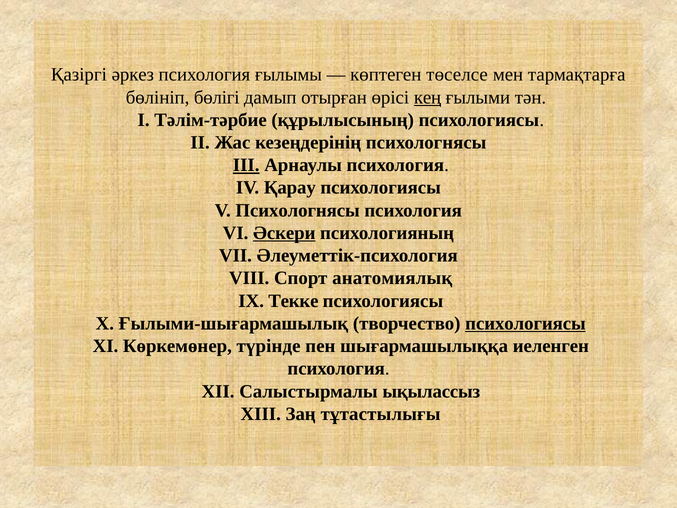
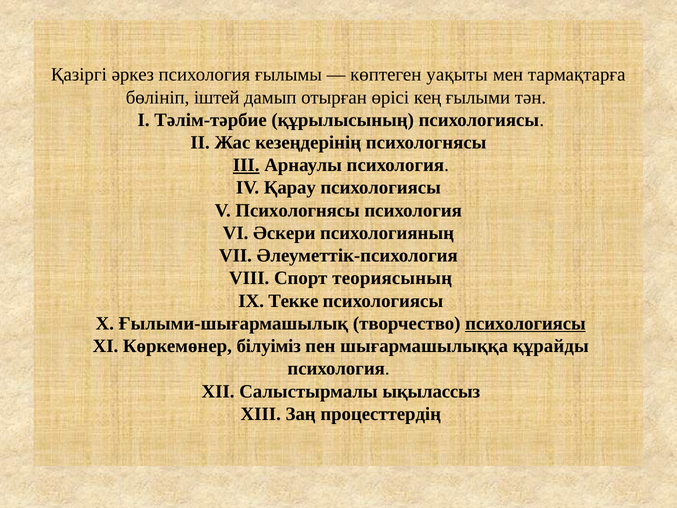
төселсе: төселсе -> уақыты (457, 75)
бөлігі: бөлігі -> іштей (217, 97)
кең underline: present -> none (428, 97)
Әскери underline: present -> none (284, 233)
анатомиялық: анатомиялық -> теориясының (392, 278)
түрінде: түрінде -> білуіміз (269, 346)
иеленген: иеленген -> құрайды (551, 346)
тұтастылығы: тұтастылығы -> процесттердің (381, 414)
